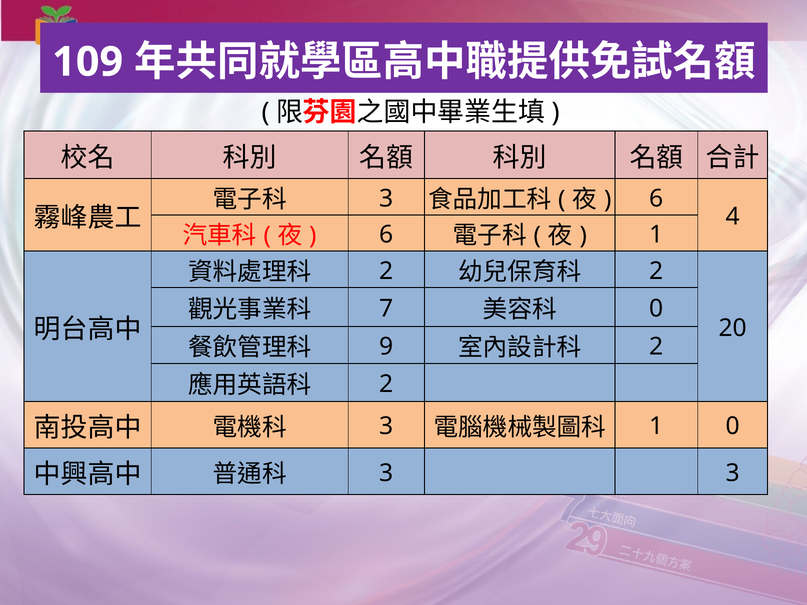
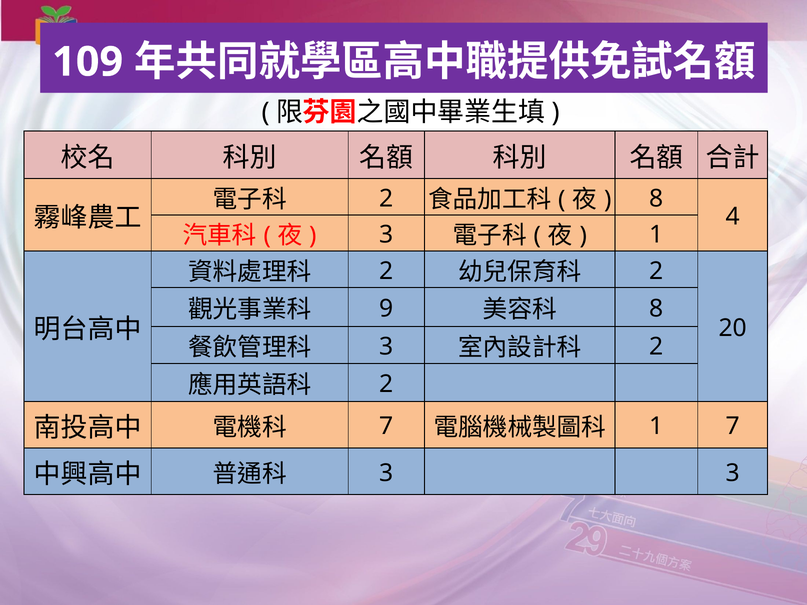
3: 3 -> 2 (386, 199)
6: 6 -> 8 (656, 199)
6: 6 -> 3 (386, 235)
7: 7 -> 9 (386, 309)
0: 0 -> 8 (656, 309)
9: 9 -> 3 (386, 347)
3: 3 -> 7 (386, 427)
1 0: 0 -> 7 (733, 427)
